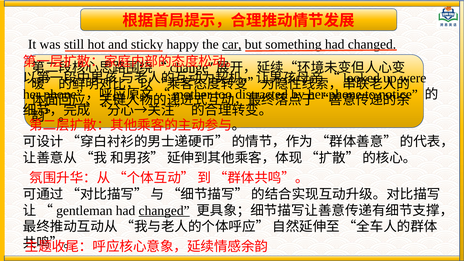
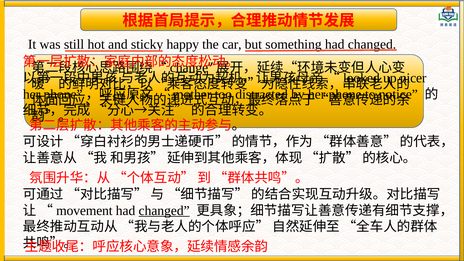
car underline: present -> none (232, 44)
were: were -> nicer (413, 78)
gentleman: gentleman -> movement (84, 211)
